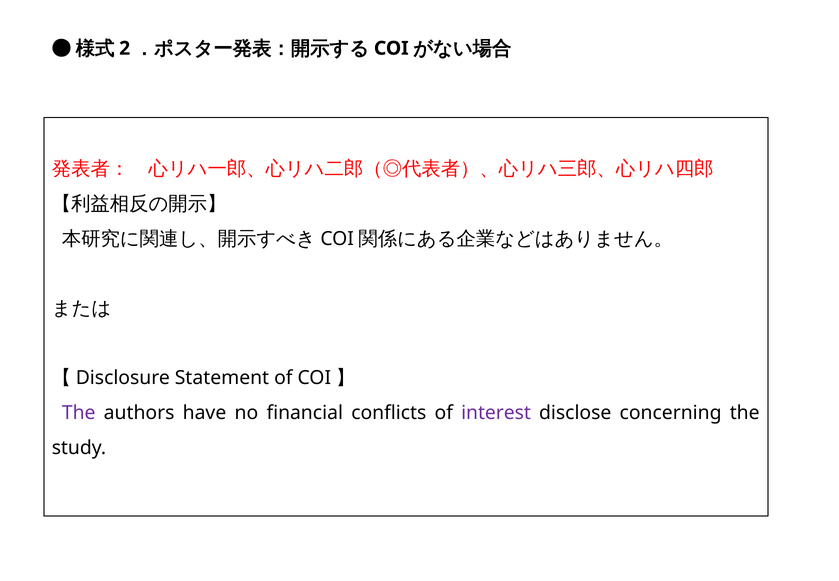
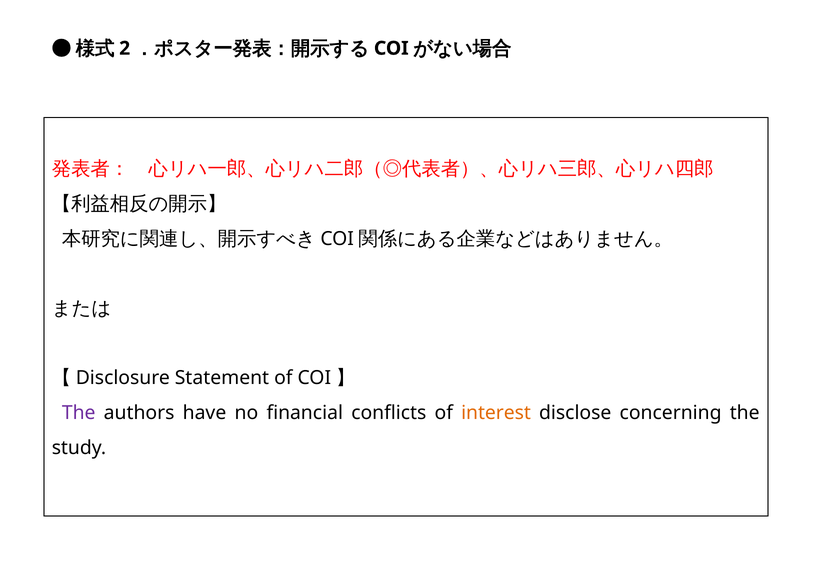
interest colour: purple -> orange (496, 413)
